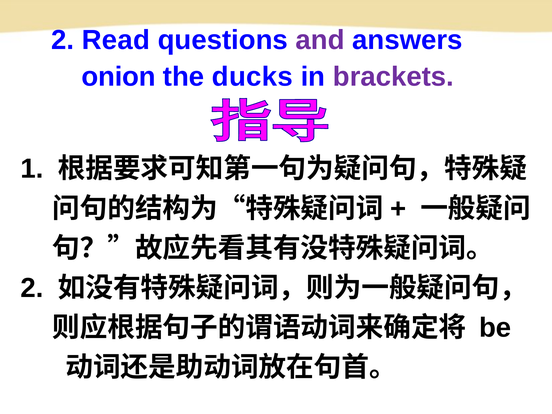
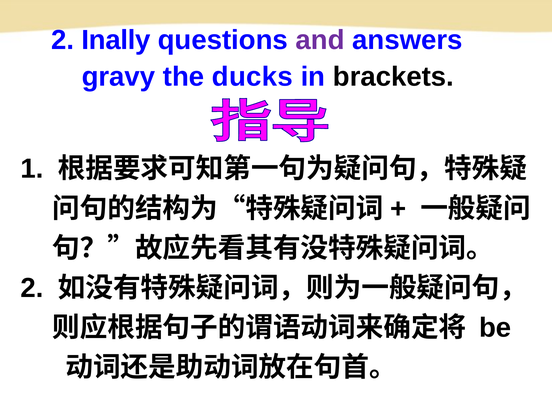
Read: Read -> Inally (116, 40)
onion: onion -> gravy (118, 77)
brackets colour: purple -> black (393, 77)
